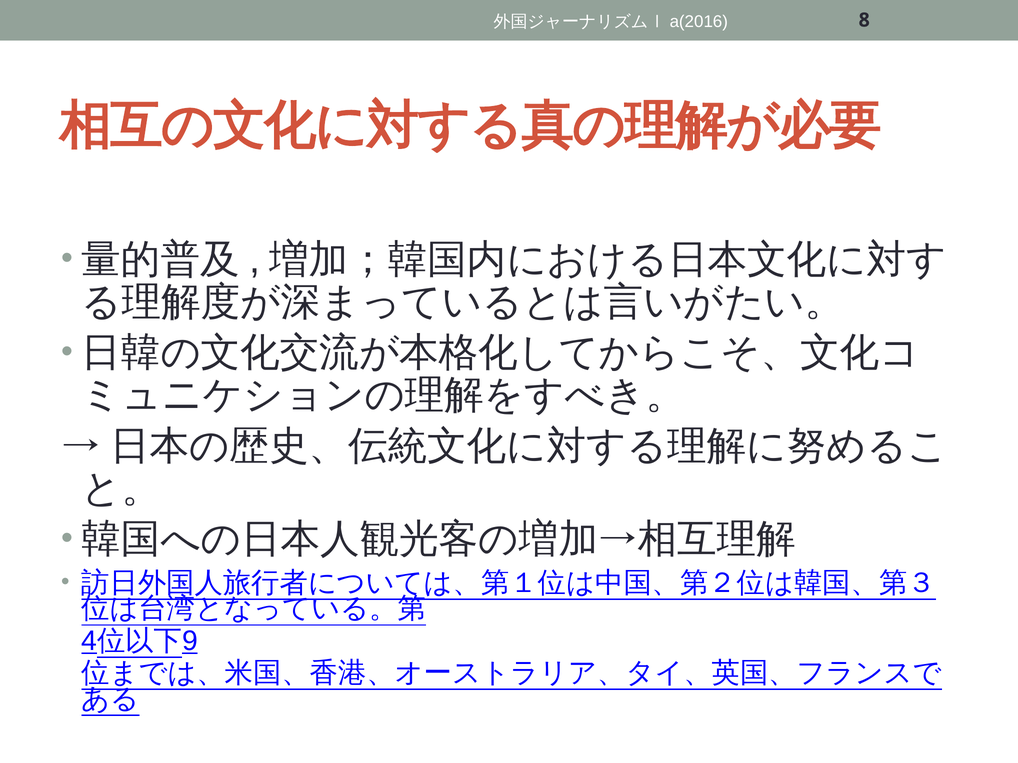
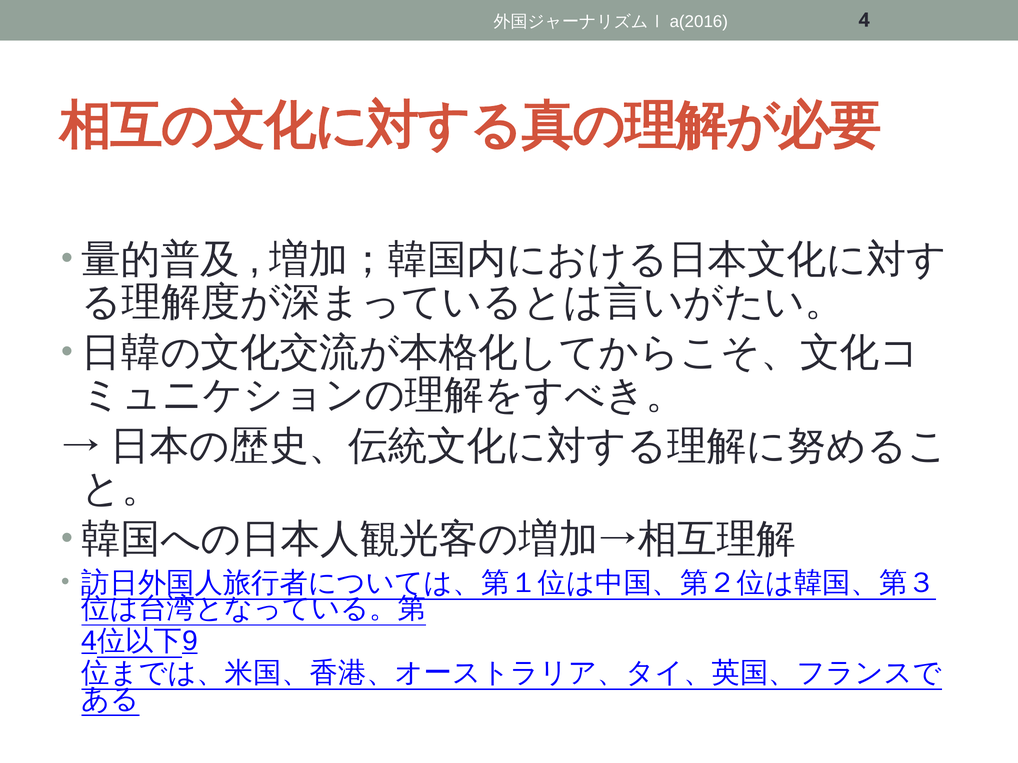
8: 8 -> 4 (864, 20)
